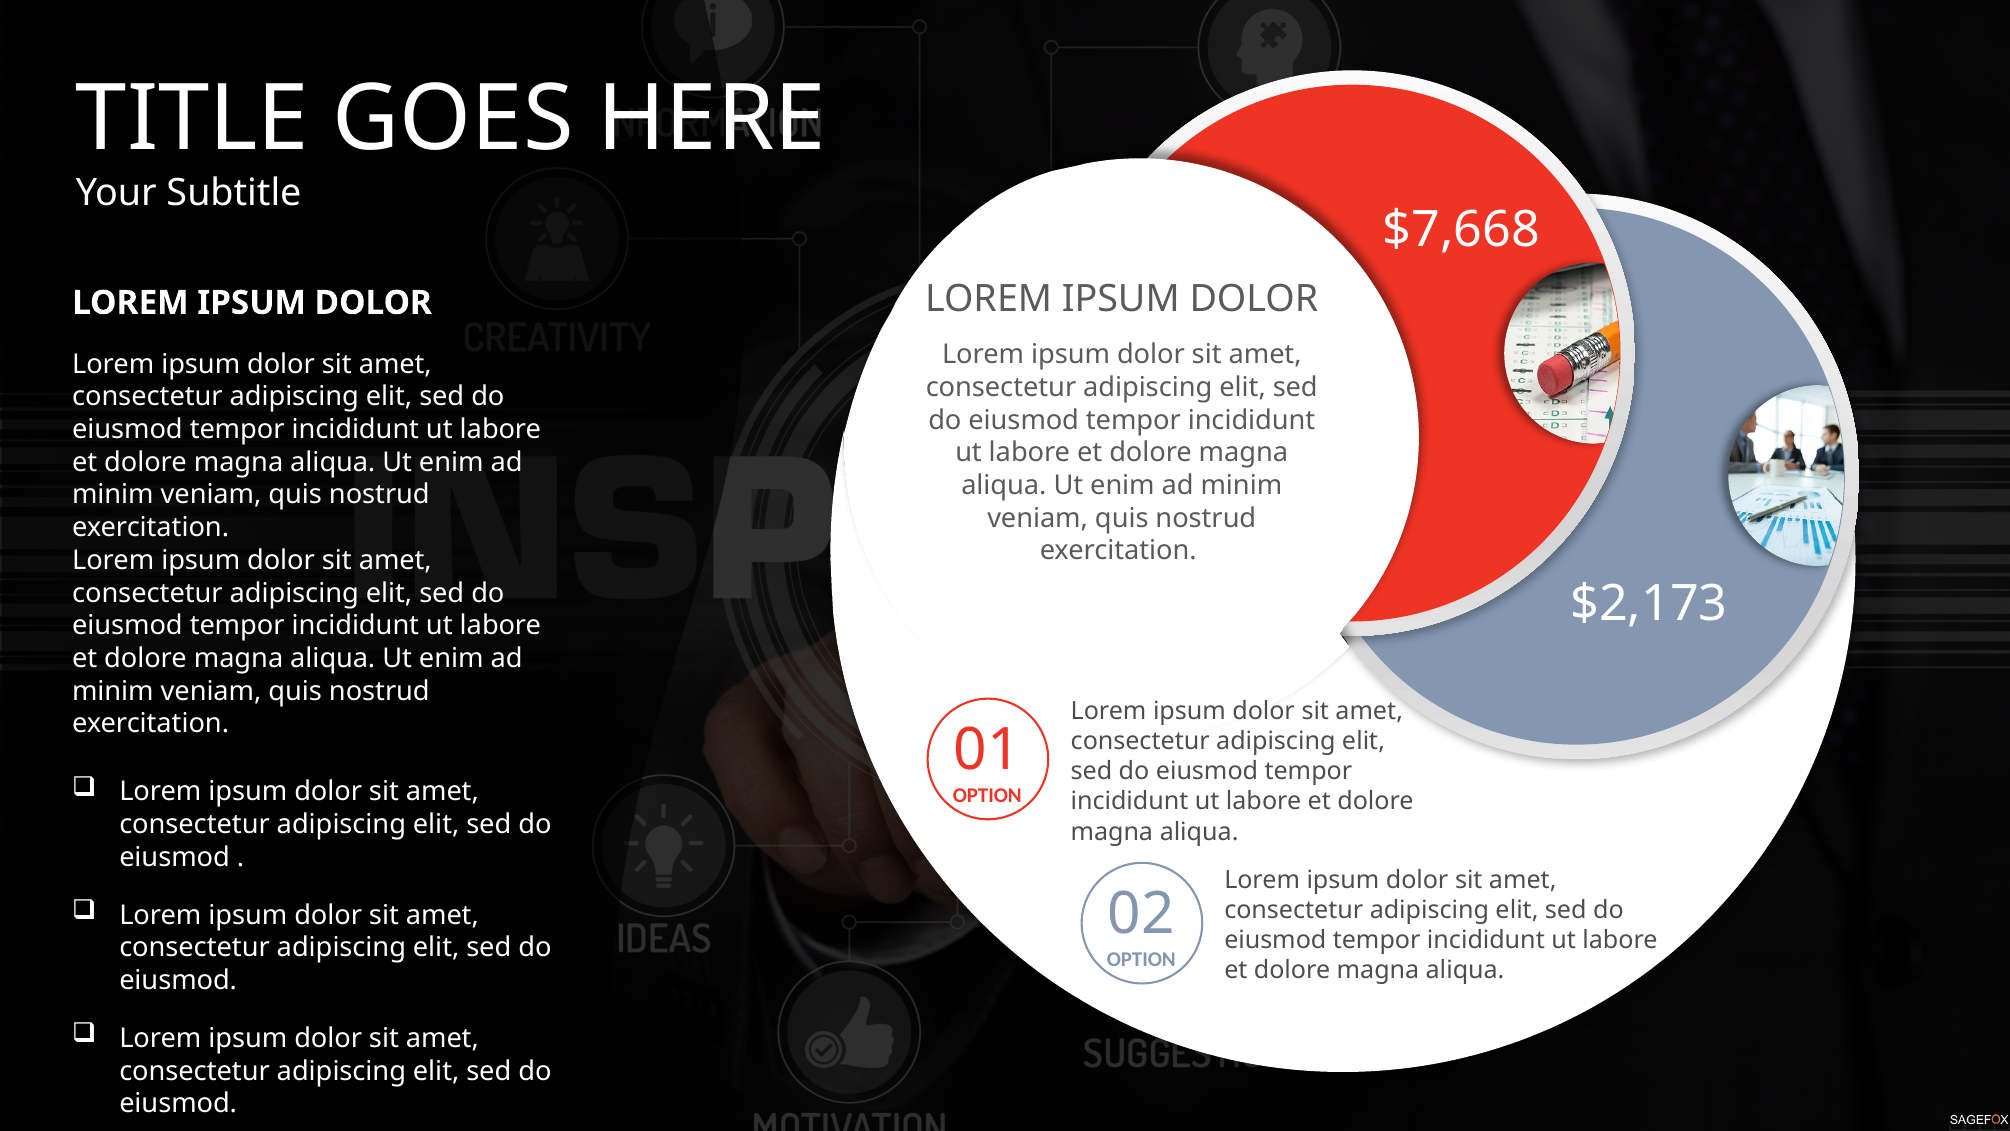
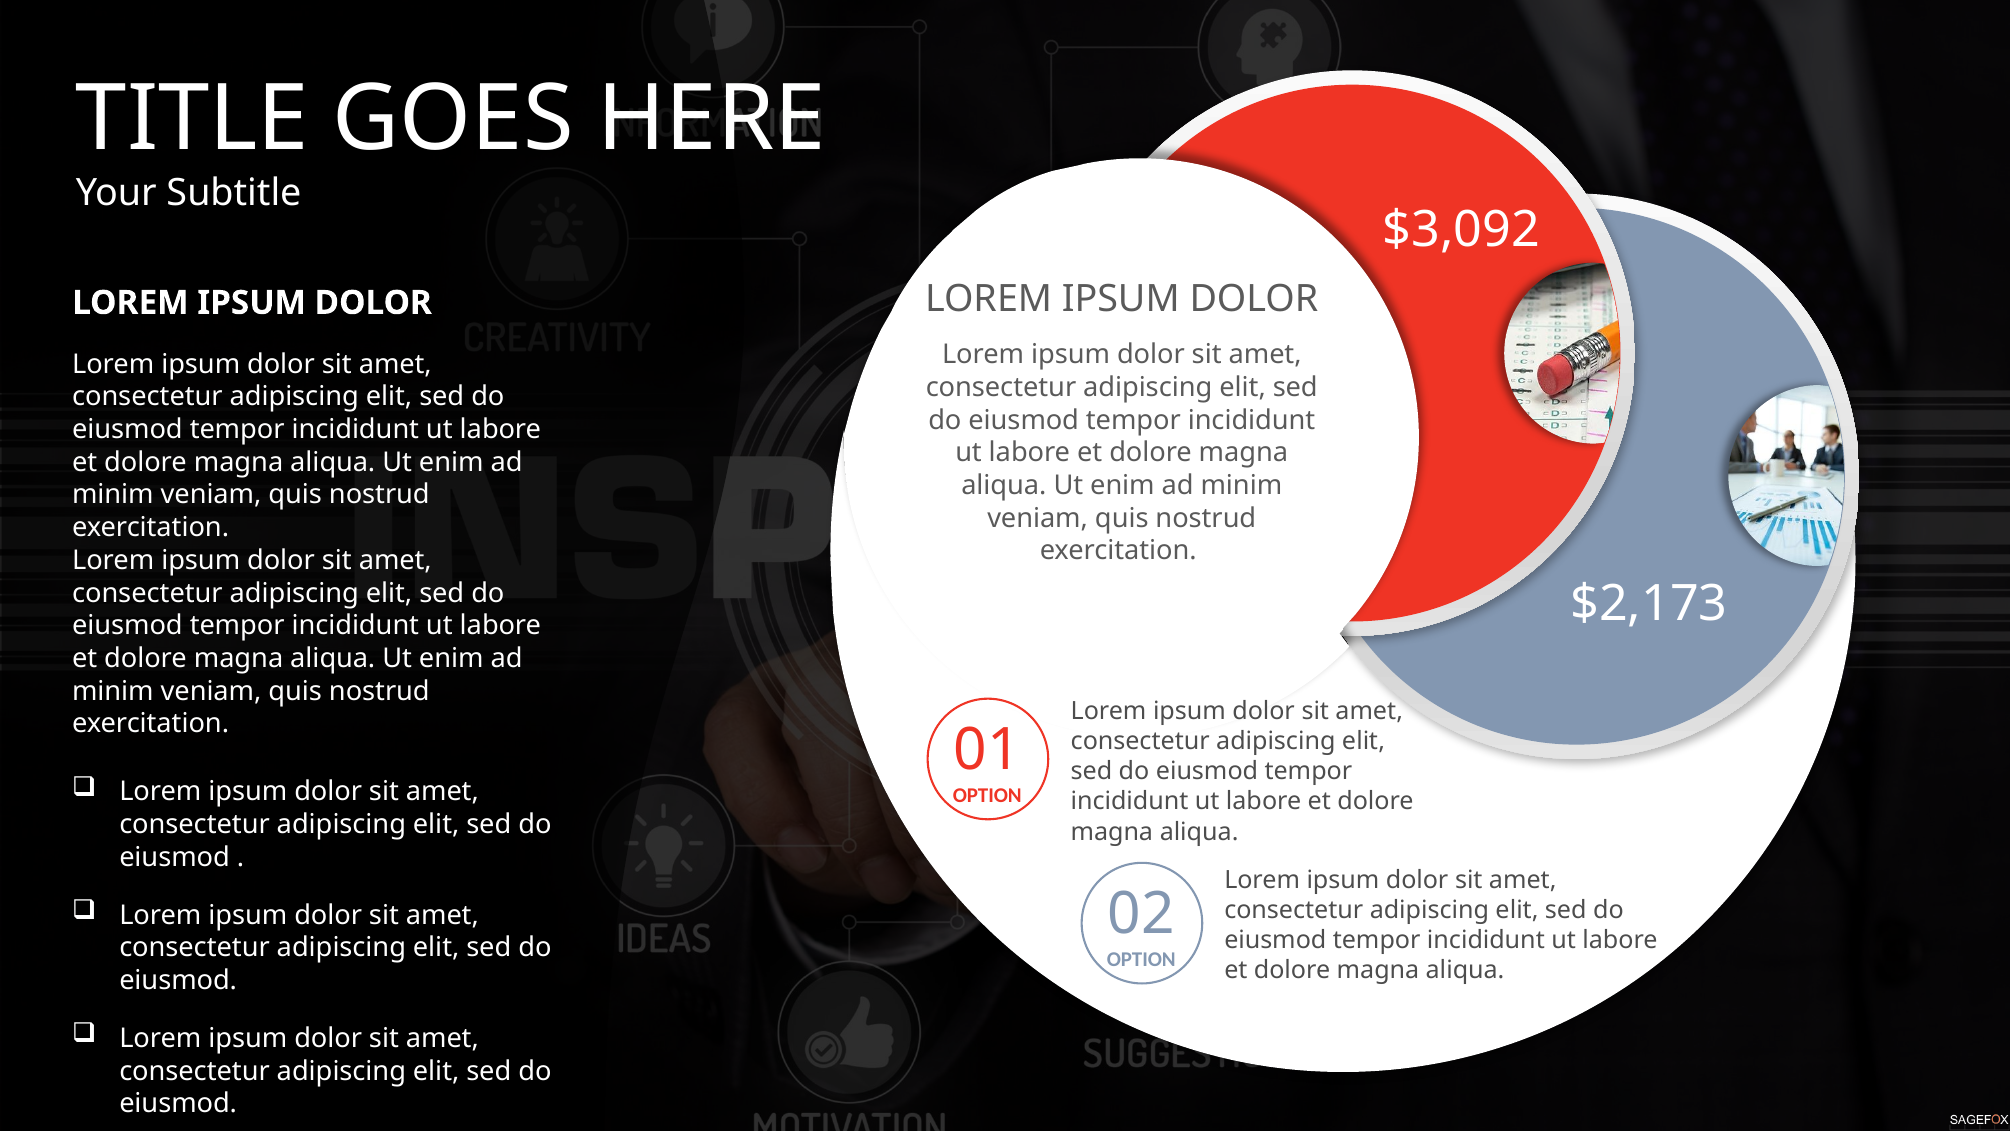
$7,668: $7,668 -> $3,092 (1461, 230)
